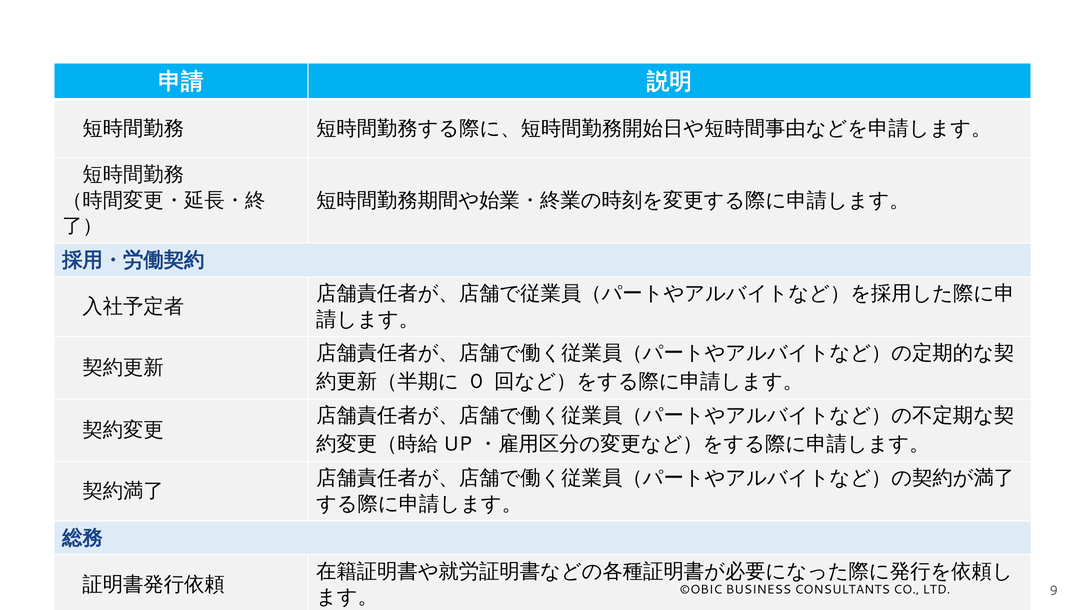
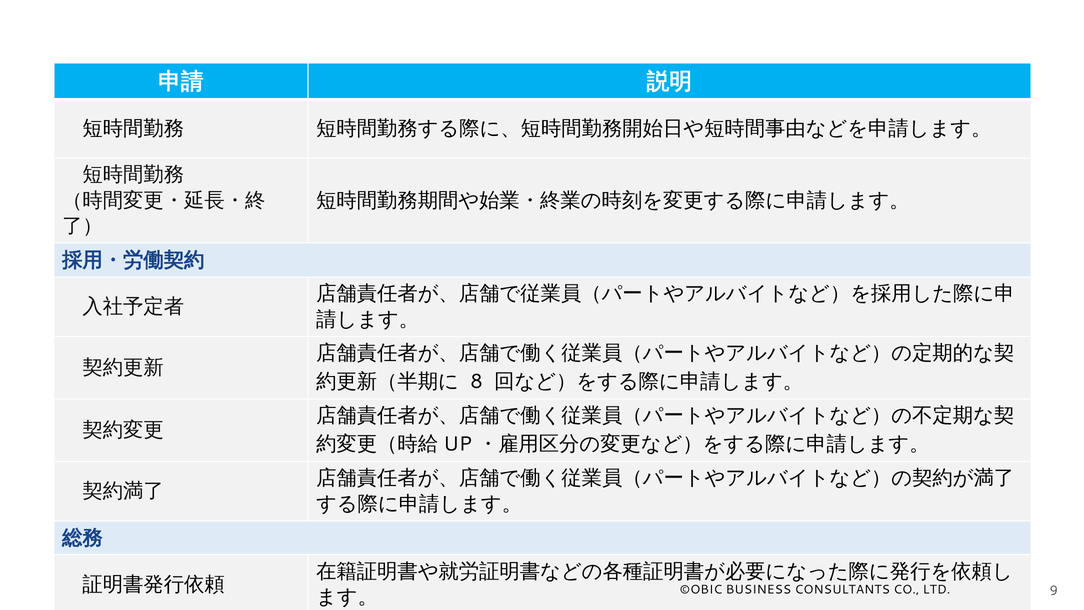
0: 0 -> 8 (476, 381)
